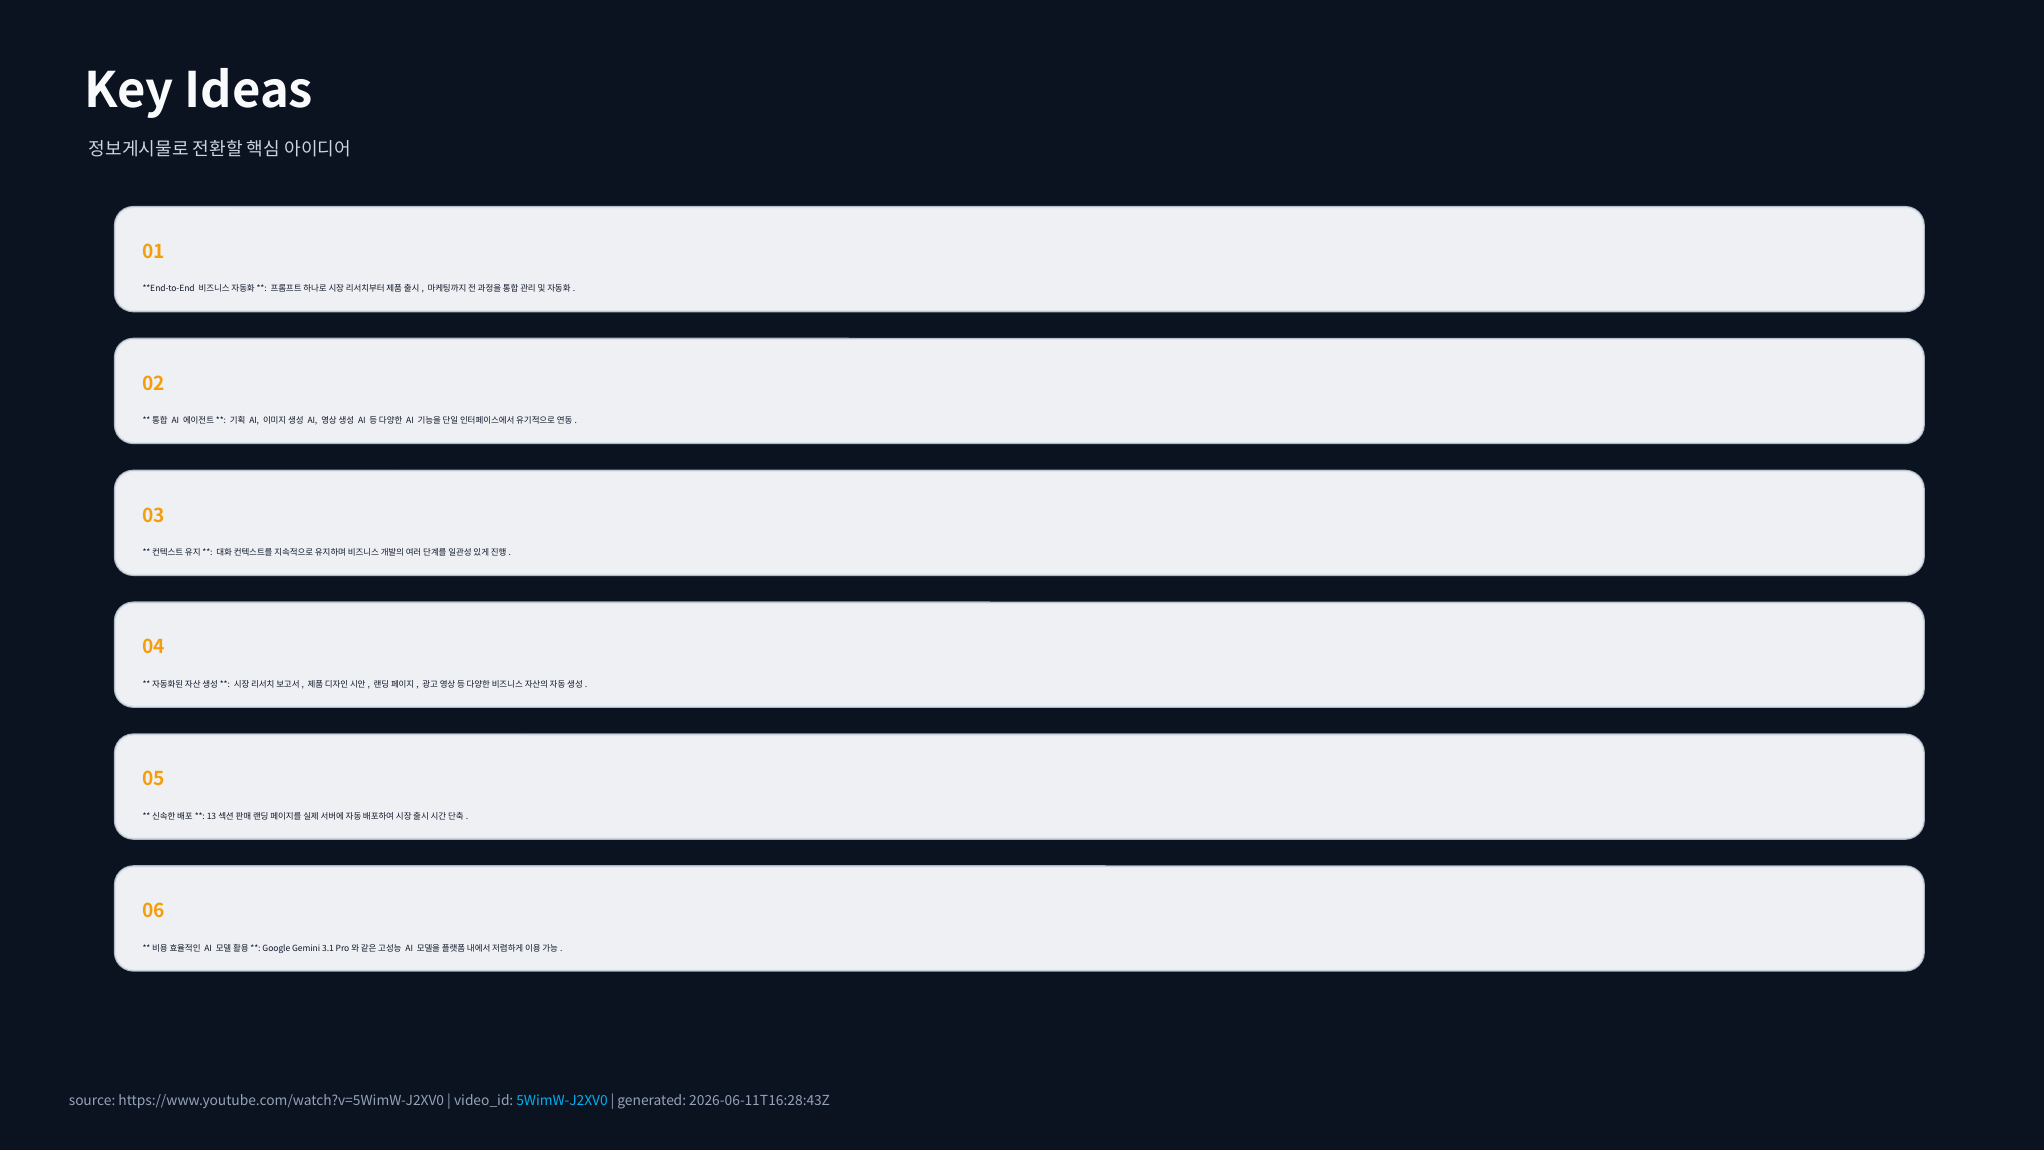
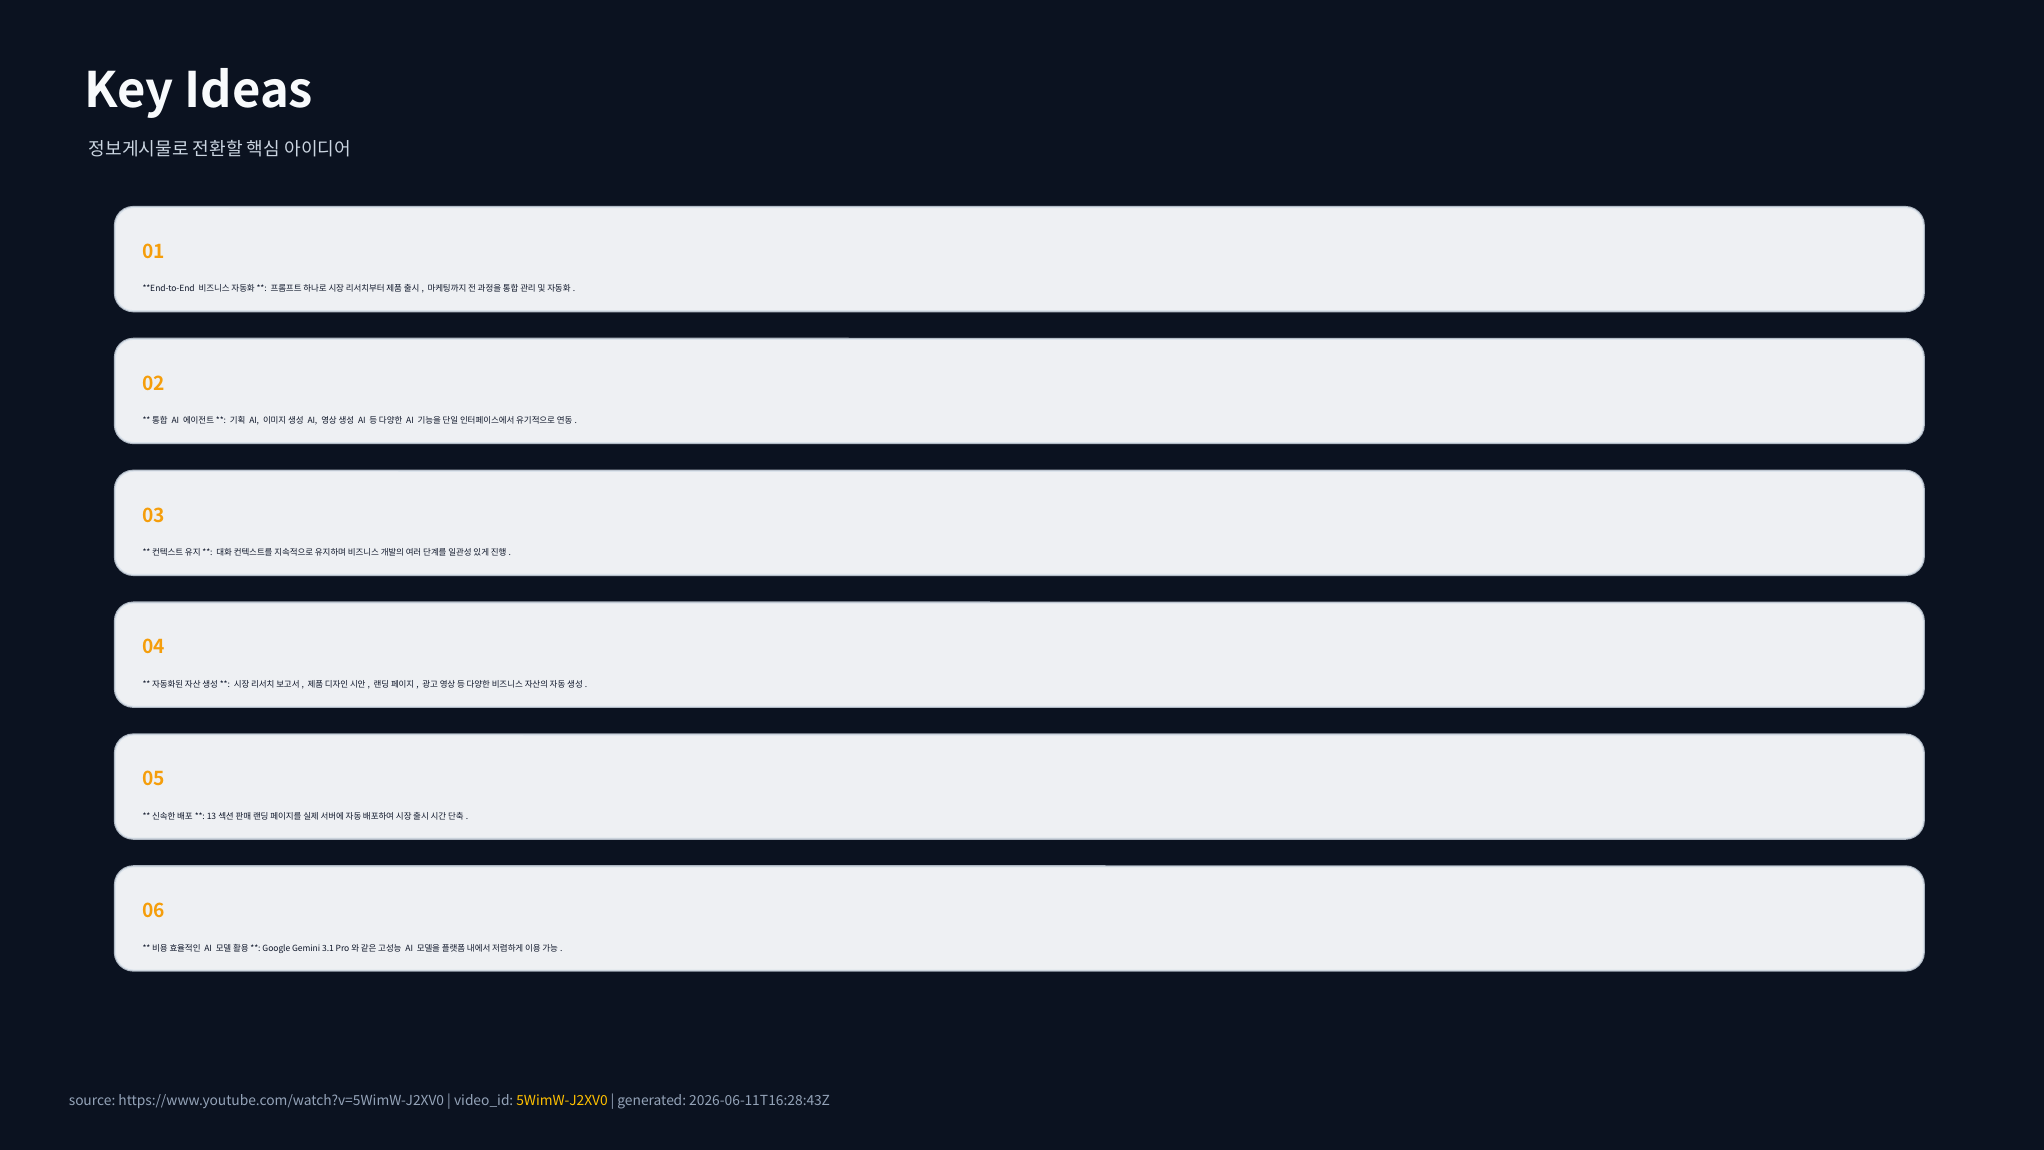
5WimW-J2XV0 colour: light blue -> yellow (562, 1101)
